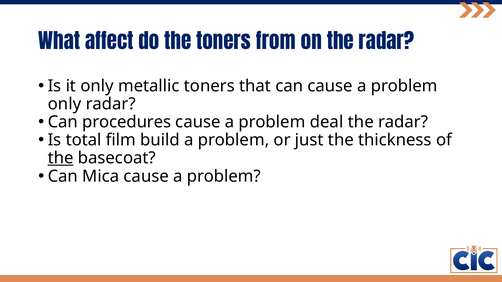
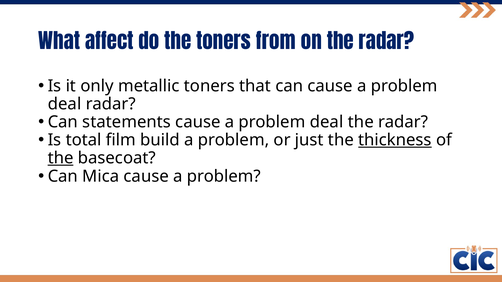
only: only -> deal (65, 104)
procedures: procedures -> statements (127, 122)
thickness underline: none -> present (395, 140)
